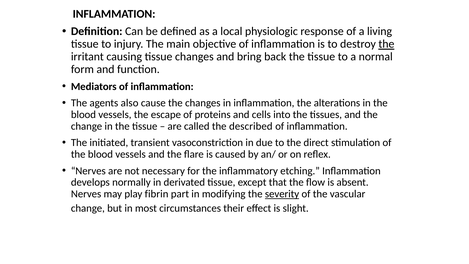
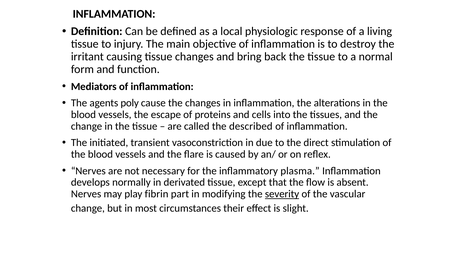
the underline: present -> none (386, 44)
also: also -> poly (130, 103)
etching: etching -> plasma (300, 171)
